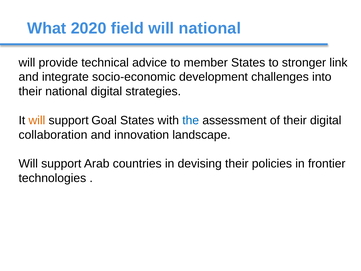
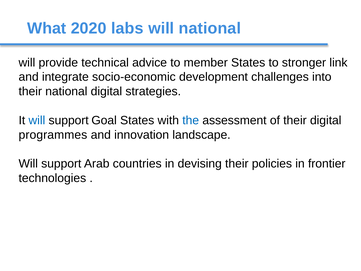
field: field -> labs (127, 28)
will colour: orange -> blue (37, 120)
collaboration: collaboration -> programmes (53, 135)
